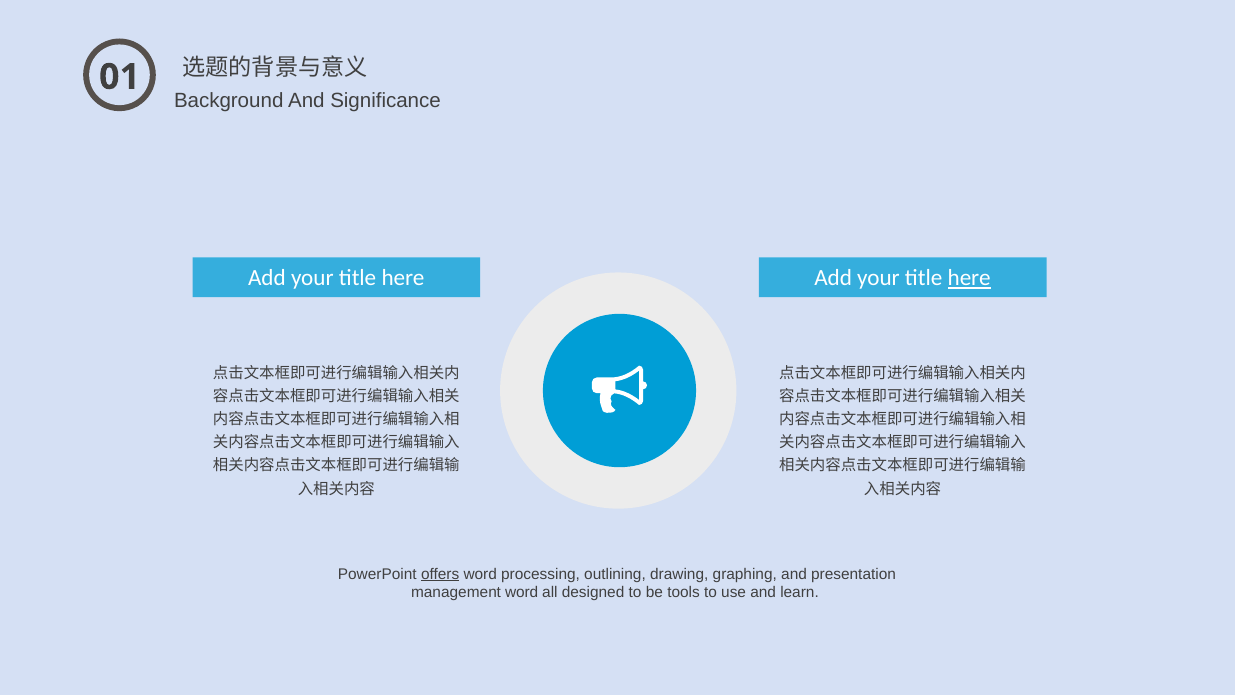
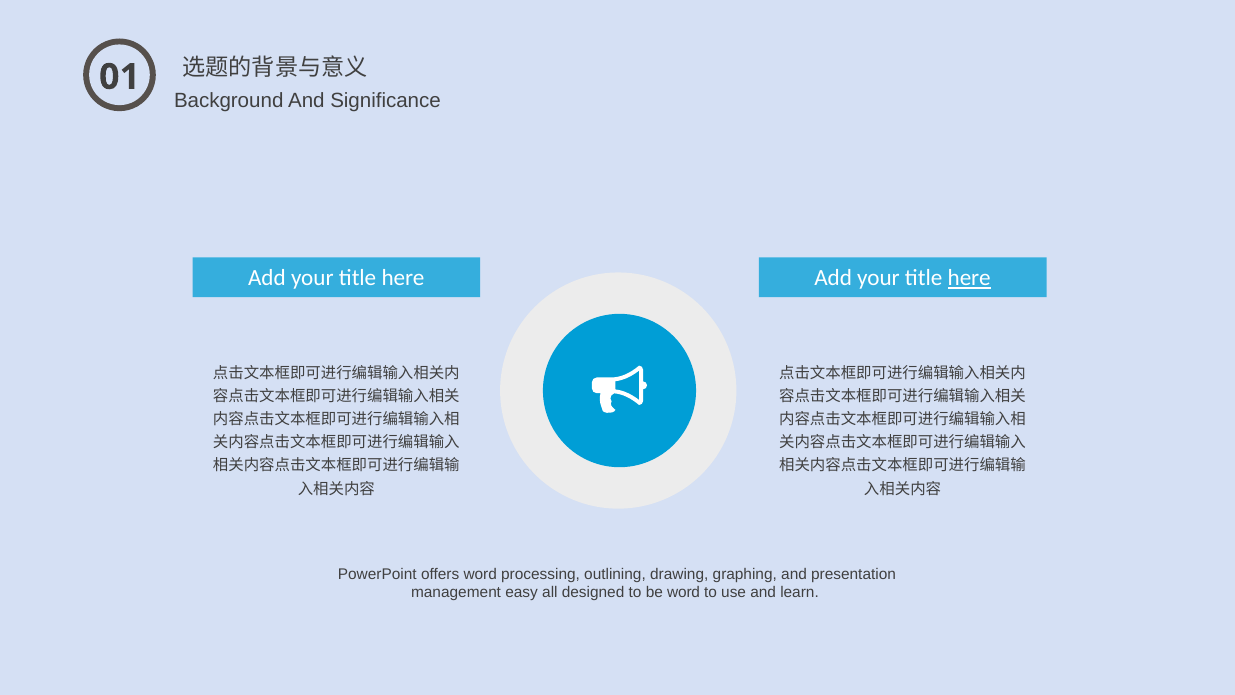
offers underline: present -> none (440, 574)
management word: word -> easy (522, 592)
be tools: tools -> word (684, 592)
